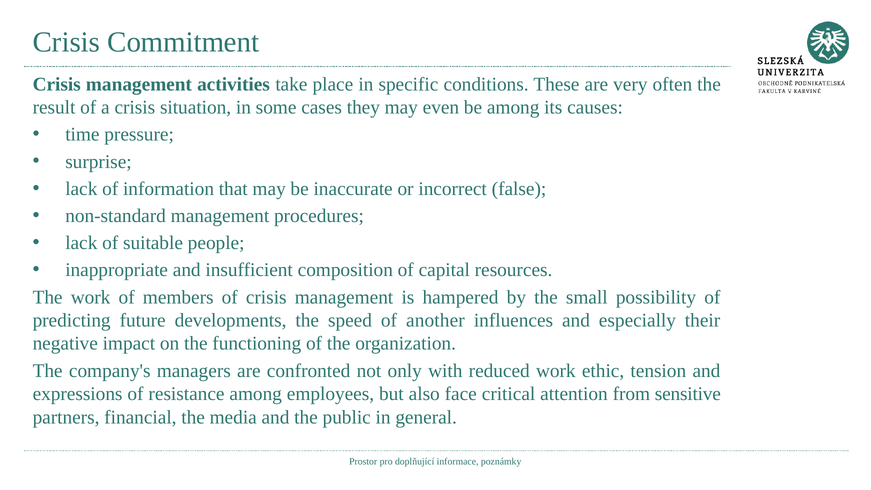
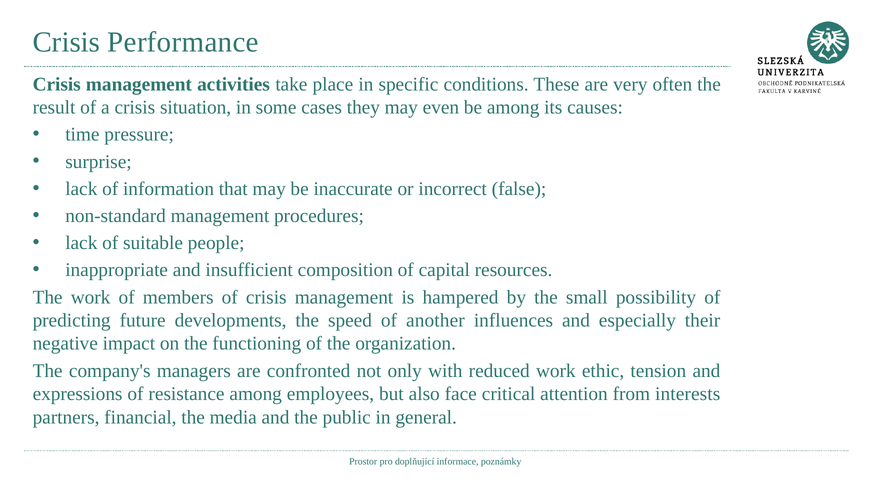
Commitment: Commitment -> Performance (183, 42)
sensitive: sensitive -> interests (688, 394)
